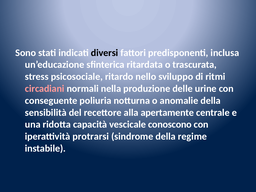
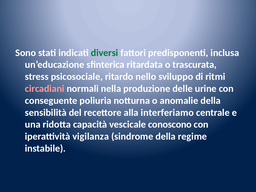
diversi colour: black -> green (105, 53)
apertamente: apertamente -> interferiamo (167, 113)
protrarsi: protrarsi -> vigilanza (91, 136)
